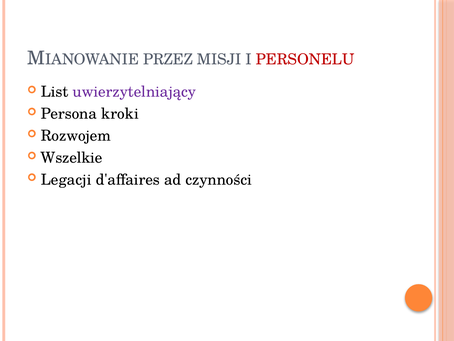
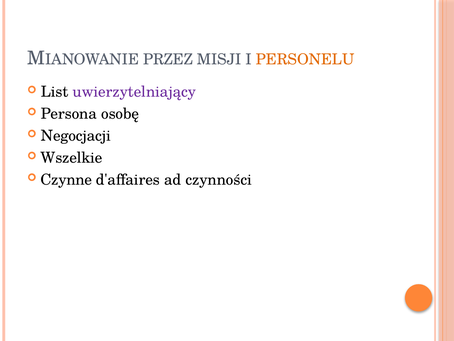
PERSONELU colour: red -> orange (305, 59)
kroki: kroki -> osobę (120, 114)
Rozwojem: Rozwojem -> Negocjacji (76, 136)
Legacji: Legacji -> Czynne (66, 180)
